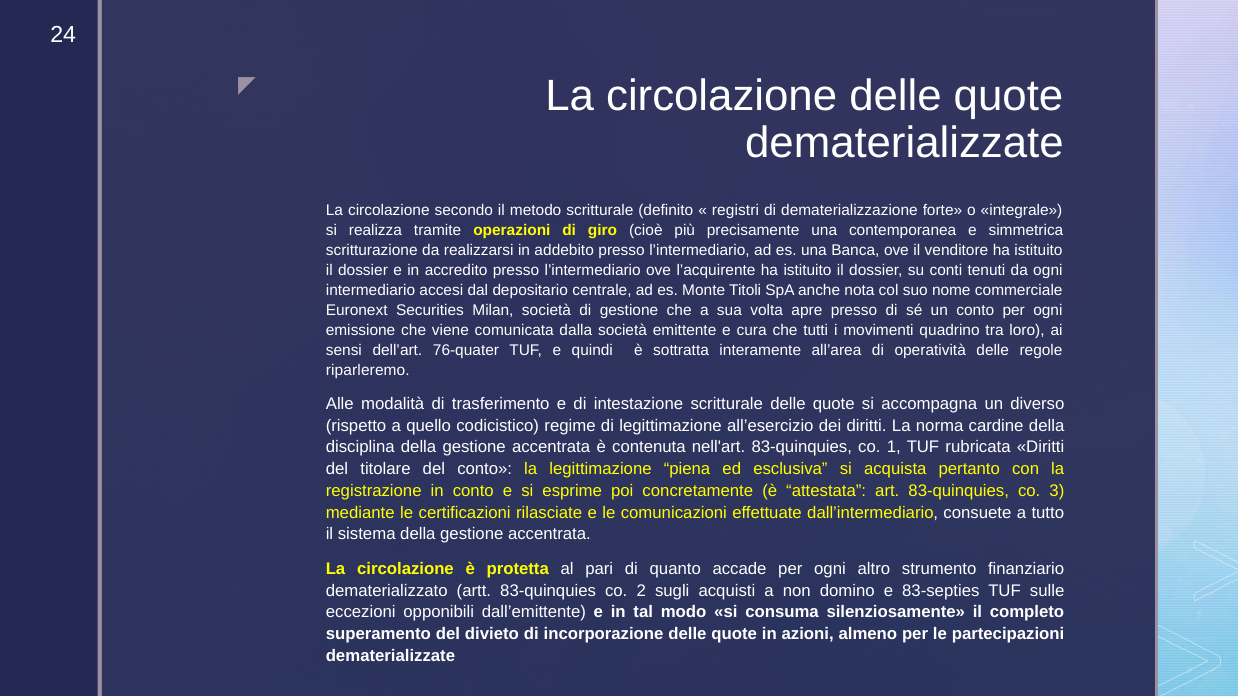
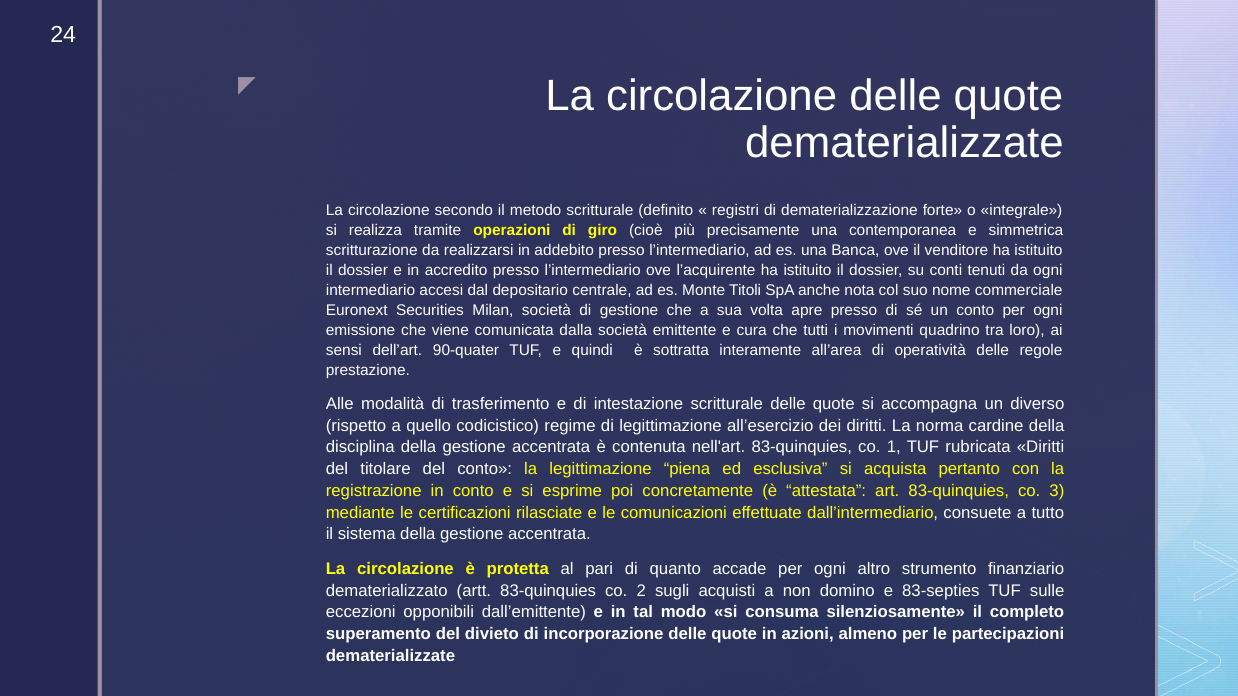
76-quater: 76-quater -> 90-quater (466, 350)
riparleremo: riparleremo -> prestazione (368, 370)
